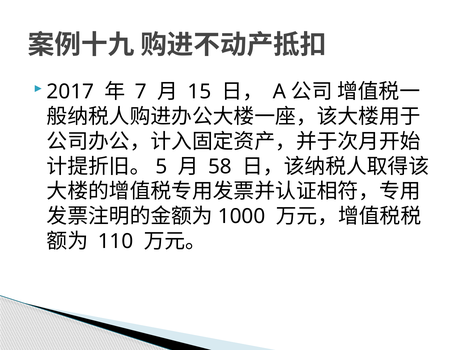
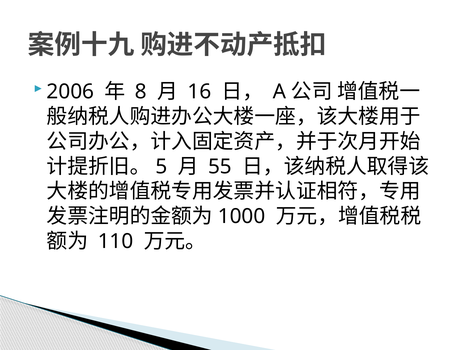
2017: 2017 -> 2006 (70, 92)
7: 7 -> 8 (141, 92)
15: 15 -> 16 (199, 92)
58: 58 -> 55 (220, 167)
